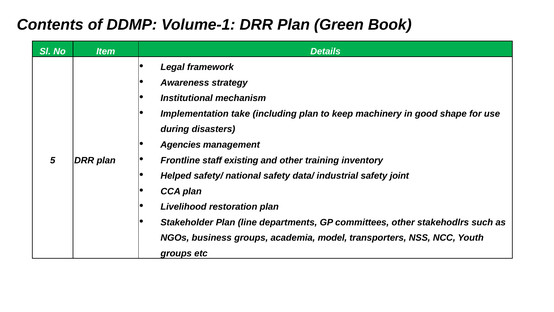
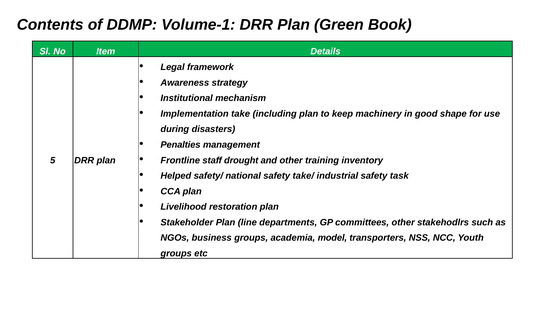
Agencies: Agencies -> Penalties (181, 145)
existing: existing -> drought (241, 160)
data/: data/ -> take/ (303, 176)
joint: joint -> task (399, 176)
